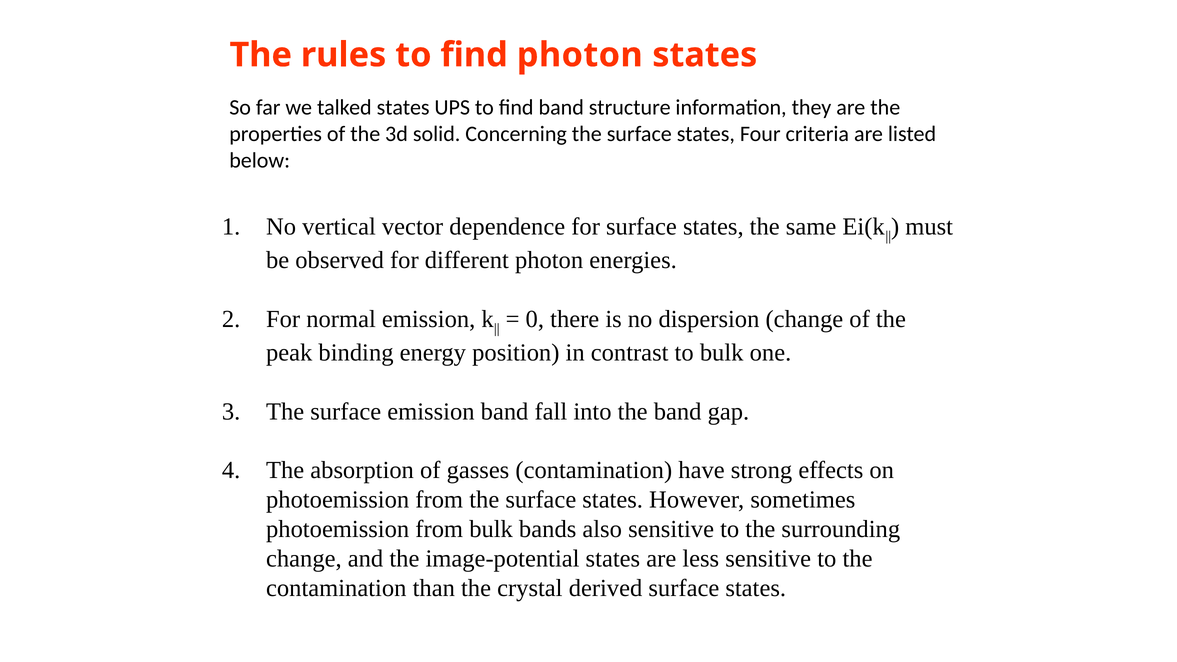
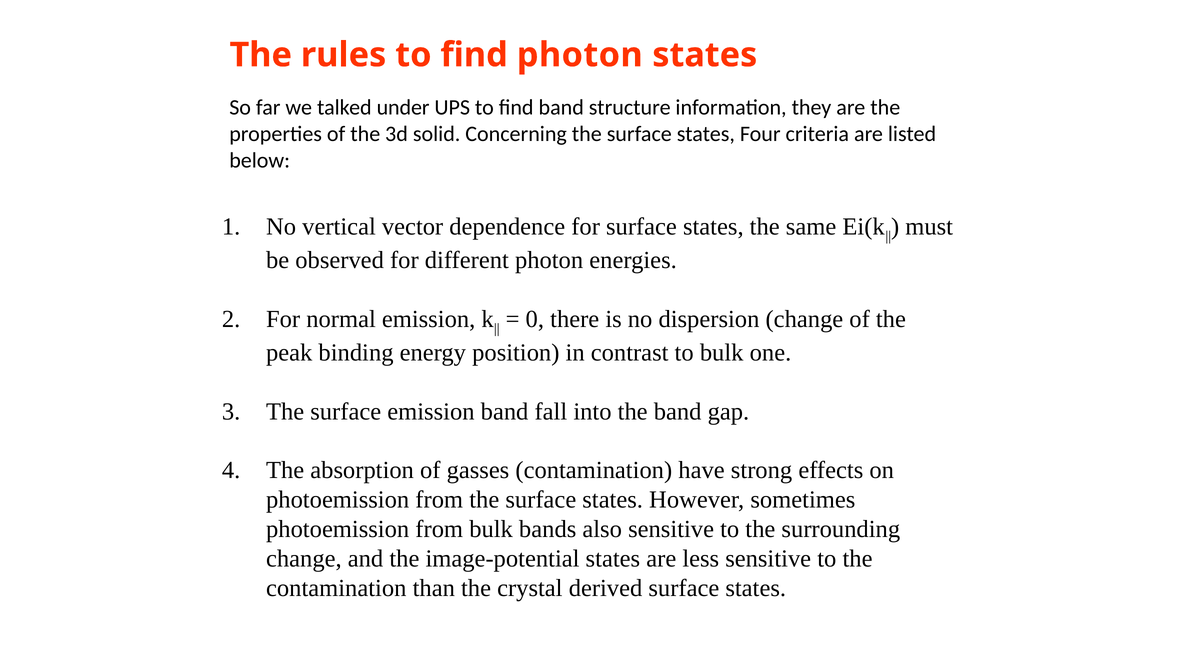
talked states: states -> under (403, 107)
